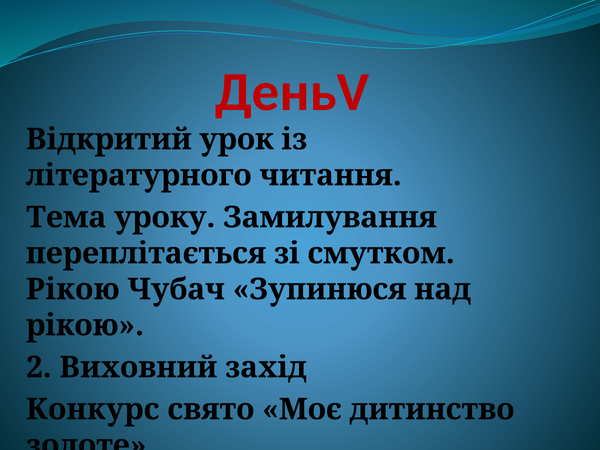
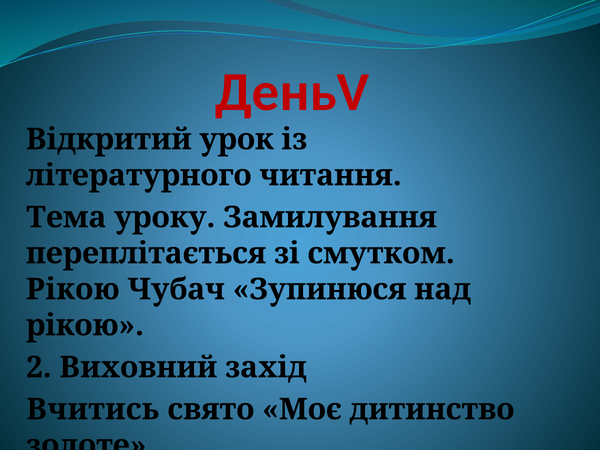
Конкурс: Конкурс -> Вчитись (93, 409)
